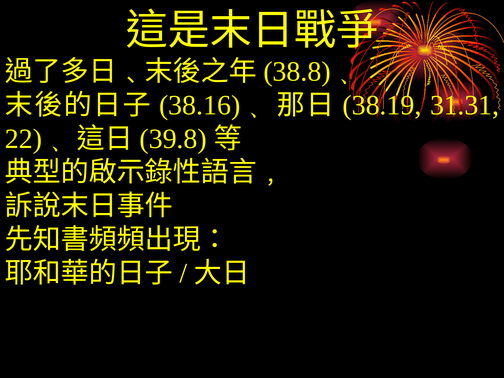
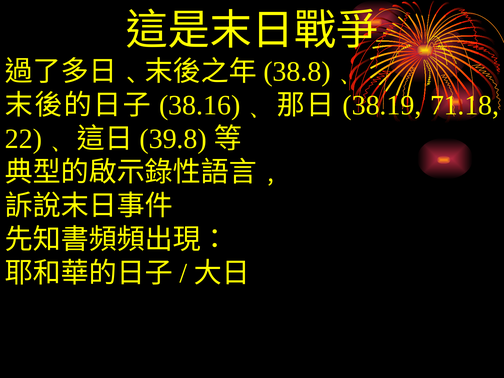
31.31: 31.31 -> 71.18 (465, 105)
